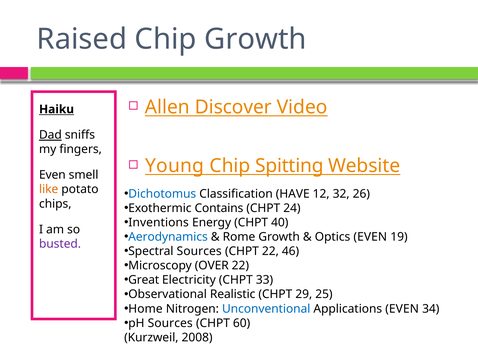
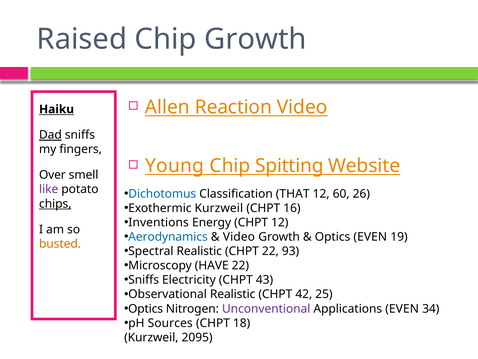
Discover: Discover -> Reaction (233, 107)
Even: Even -> Over (52, 175)
like colour: orange -> purple (49, 189)
HAVE: HAVE -> THAT (293, 194)
32: 32 -> 60 (341, 194)
chips underline: none -> present (55, 203)
Exothermic Contains: Contains -> Kurzweil (219, 208)
24: 24 -> 16 (292, 208)
CHPT 40: 40 -> 12 (280, 222)
Rome: Rome -> Video (239, 237)
busted colour: purple -> orange (60, 243)
Spectral Sources: Sources -> Realistic (199, 251)
46: 46 -> 93 (291, 251)
OVER: OVER -> HAVE (212, 265)
Great: Great -> Sniffs (144, 280)
33: 33 -> 43 (264, 280)
29: 29 -> 42 (304, 294)
Home: Home -> Optics (146, 308)
Unconventional colour: blue -> purple (266, 308)
60: 60 -> 18 (242, 323)
2008: 2008 -> 2095 (197, 337)
